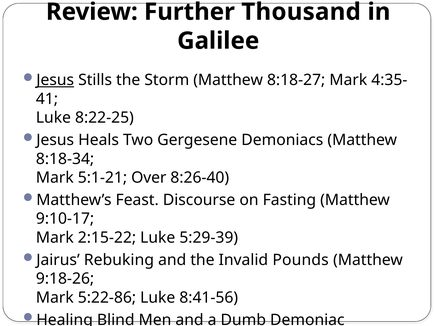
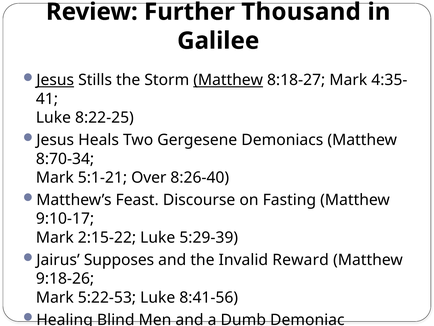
Matthew underline: none -> present (228, 80)
8:18-34: 8:18-34 -> 8:70-34 (65, 159)
Rebuking: Rebuking -> Supposes (119, 260)
Pounds: Pounds -> Reward (301, 260)
5:22-86: 5:22-86 -> 5:22-53 (107, 297)
